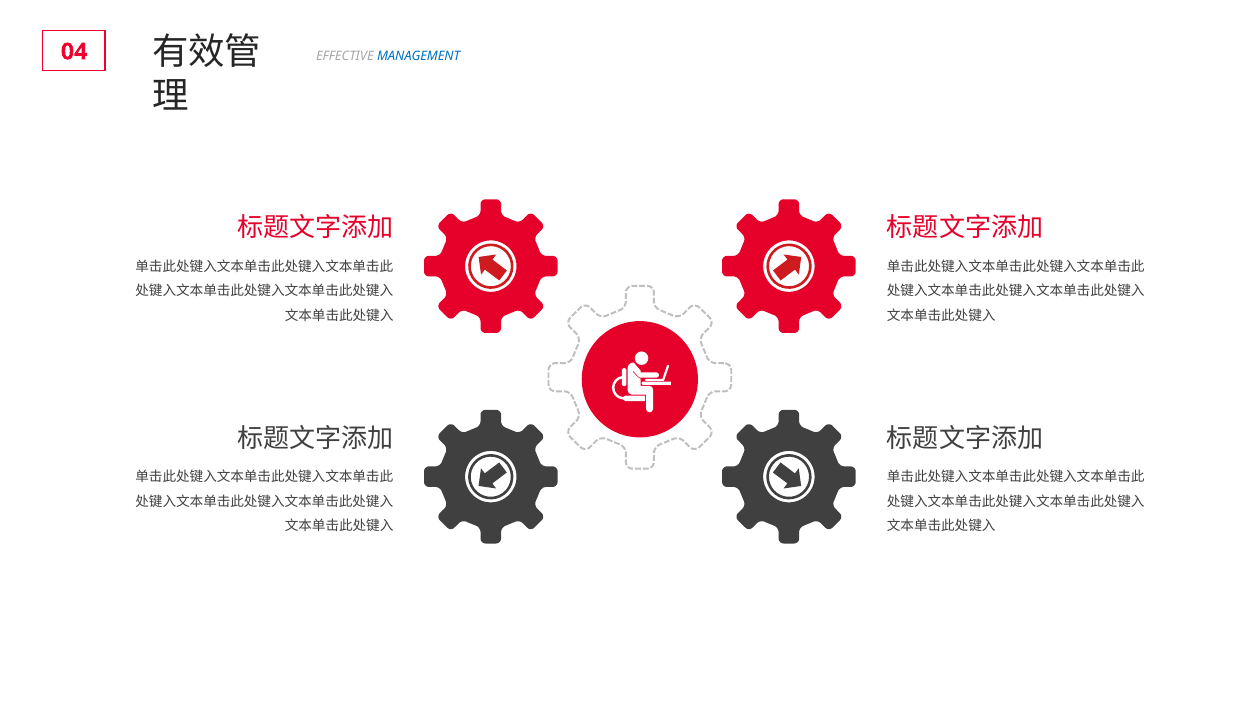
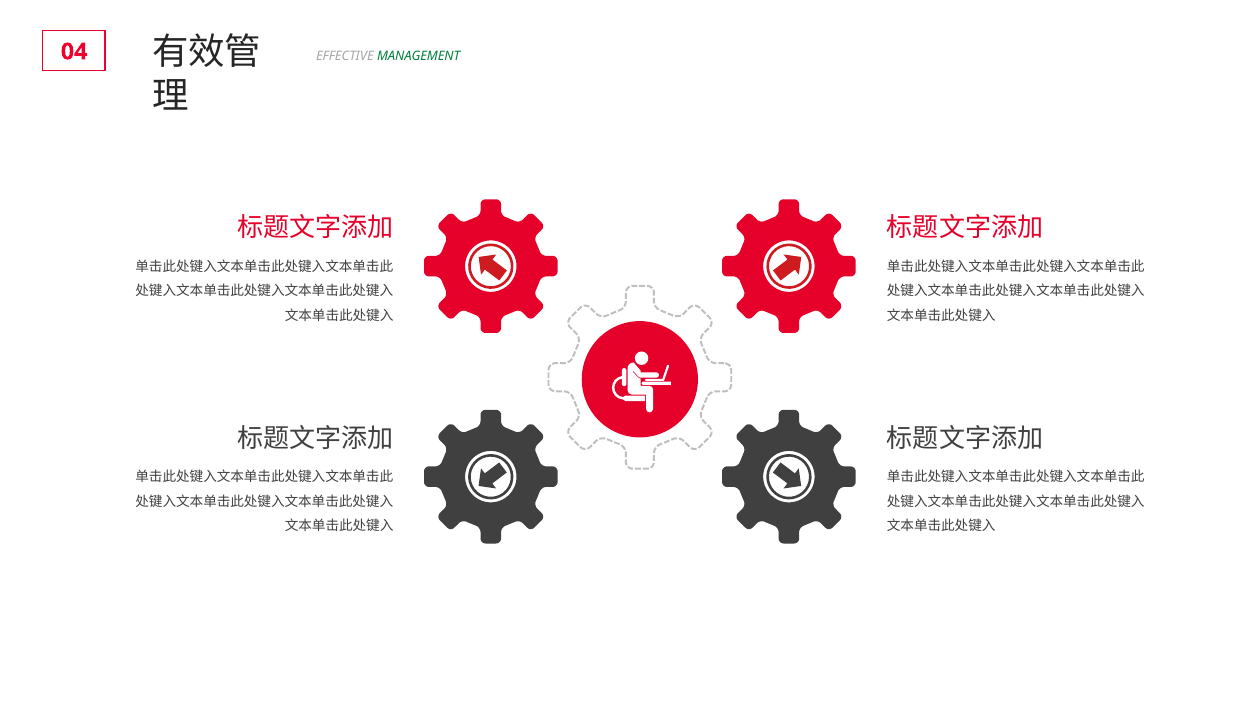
MANAGEMENT colour: blue -> green (419, 56)
